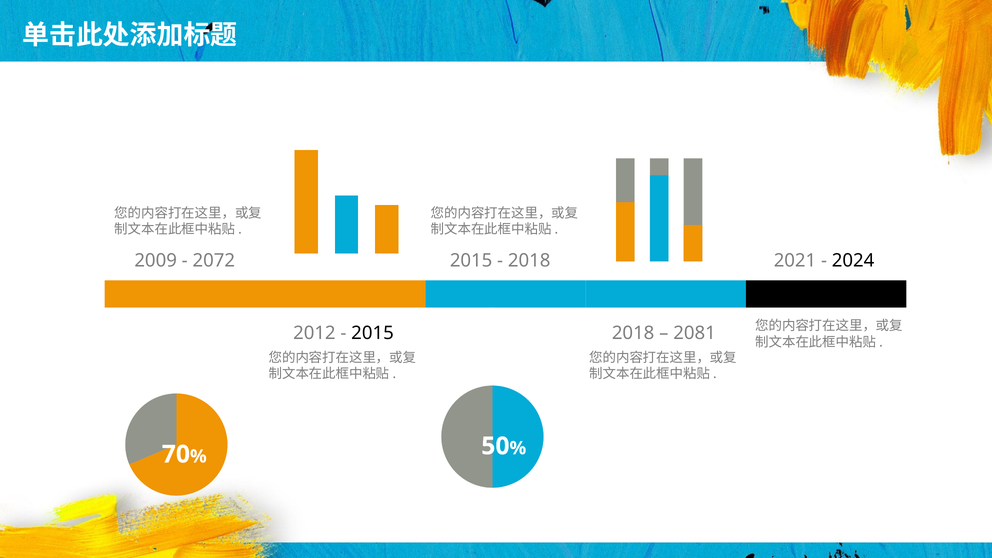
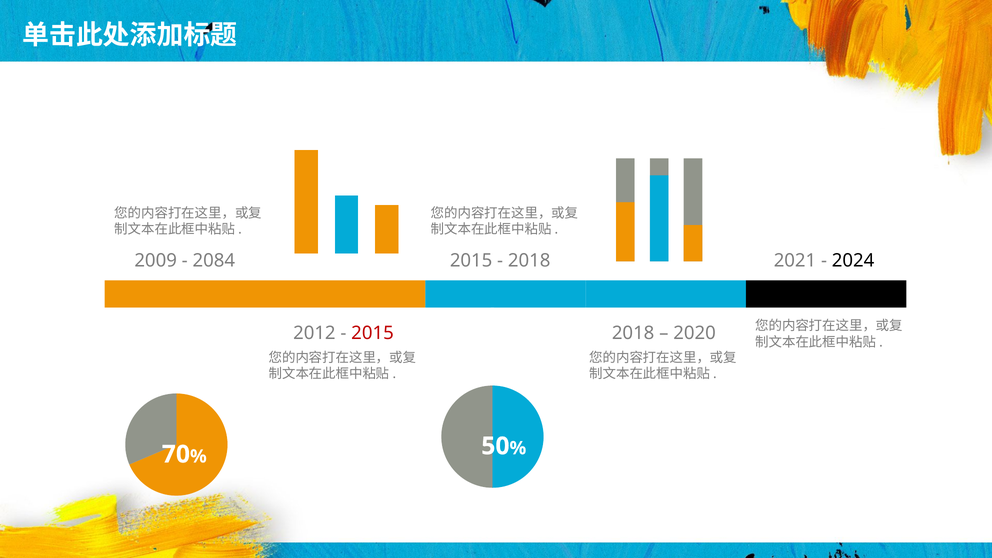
2072: 2072 -> 2084 (214, 261)
2015 colour: black -> red (373, 333)
2081: 2081 -> 2020 (695, 333)
